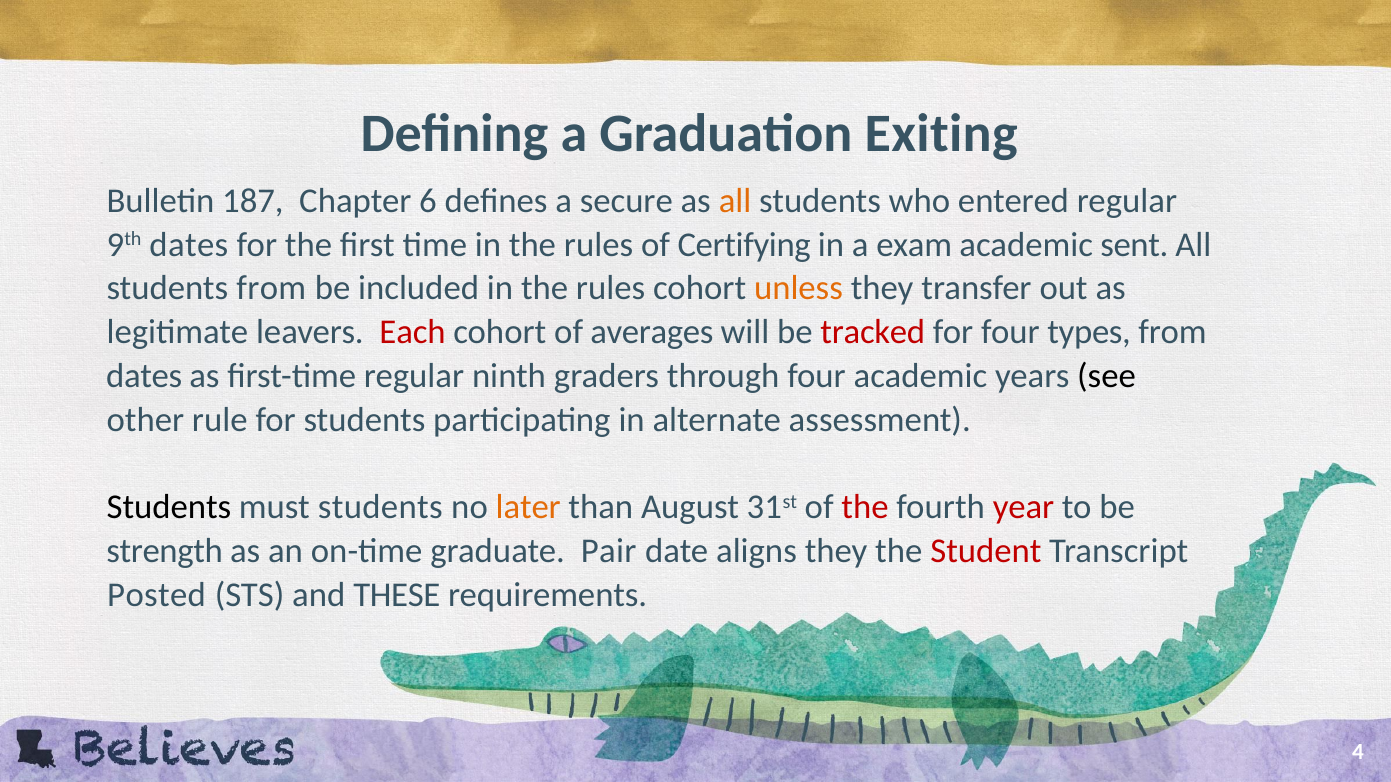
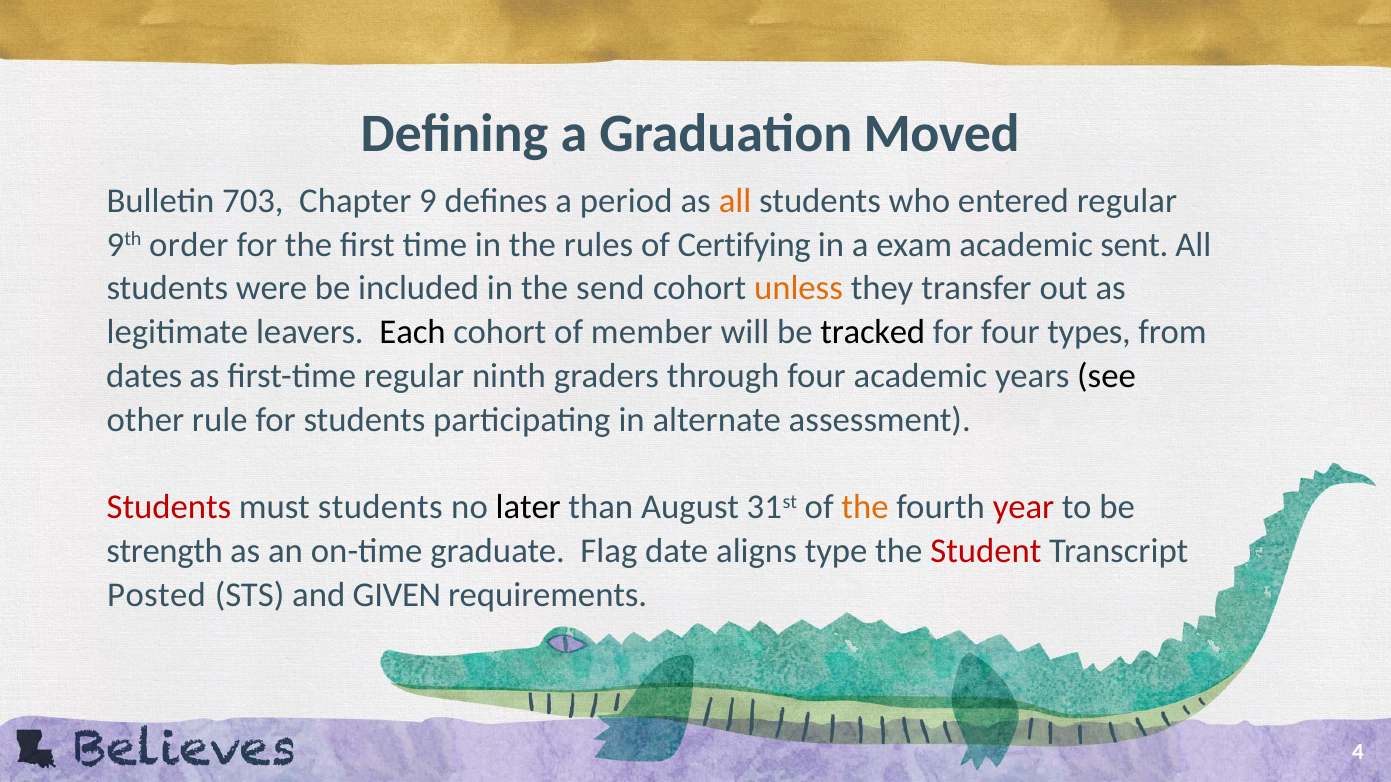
Exiting: Exiting -> Moved (942, 134)
187: 187 -> 703 (253, 201)
6: 6 -> 9 (428, 201)
secure: secure -> period (626, 201)
9th dates: dates -> order (189, 245)
students from: from -> were (272, 289)
included in the rules: rules -> send (610, 289)
Each colour: red -> black (413, 332)
averages: averages -> member (652, 332)
tracked colour: red -> black (873, 332)
Students colour: black -> red (169, 508)
later colour: orange -> black (528, 508)
the colour: red -> orange (865, 508)
Pair: Pair -> Flag (609, 551)
aligns they: they -> type (836, 551)
THESE: THESE -> GIVEN (397, 595)
